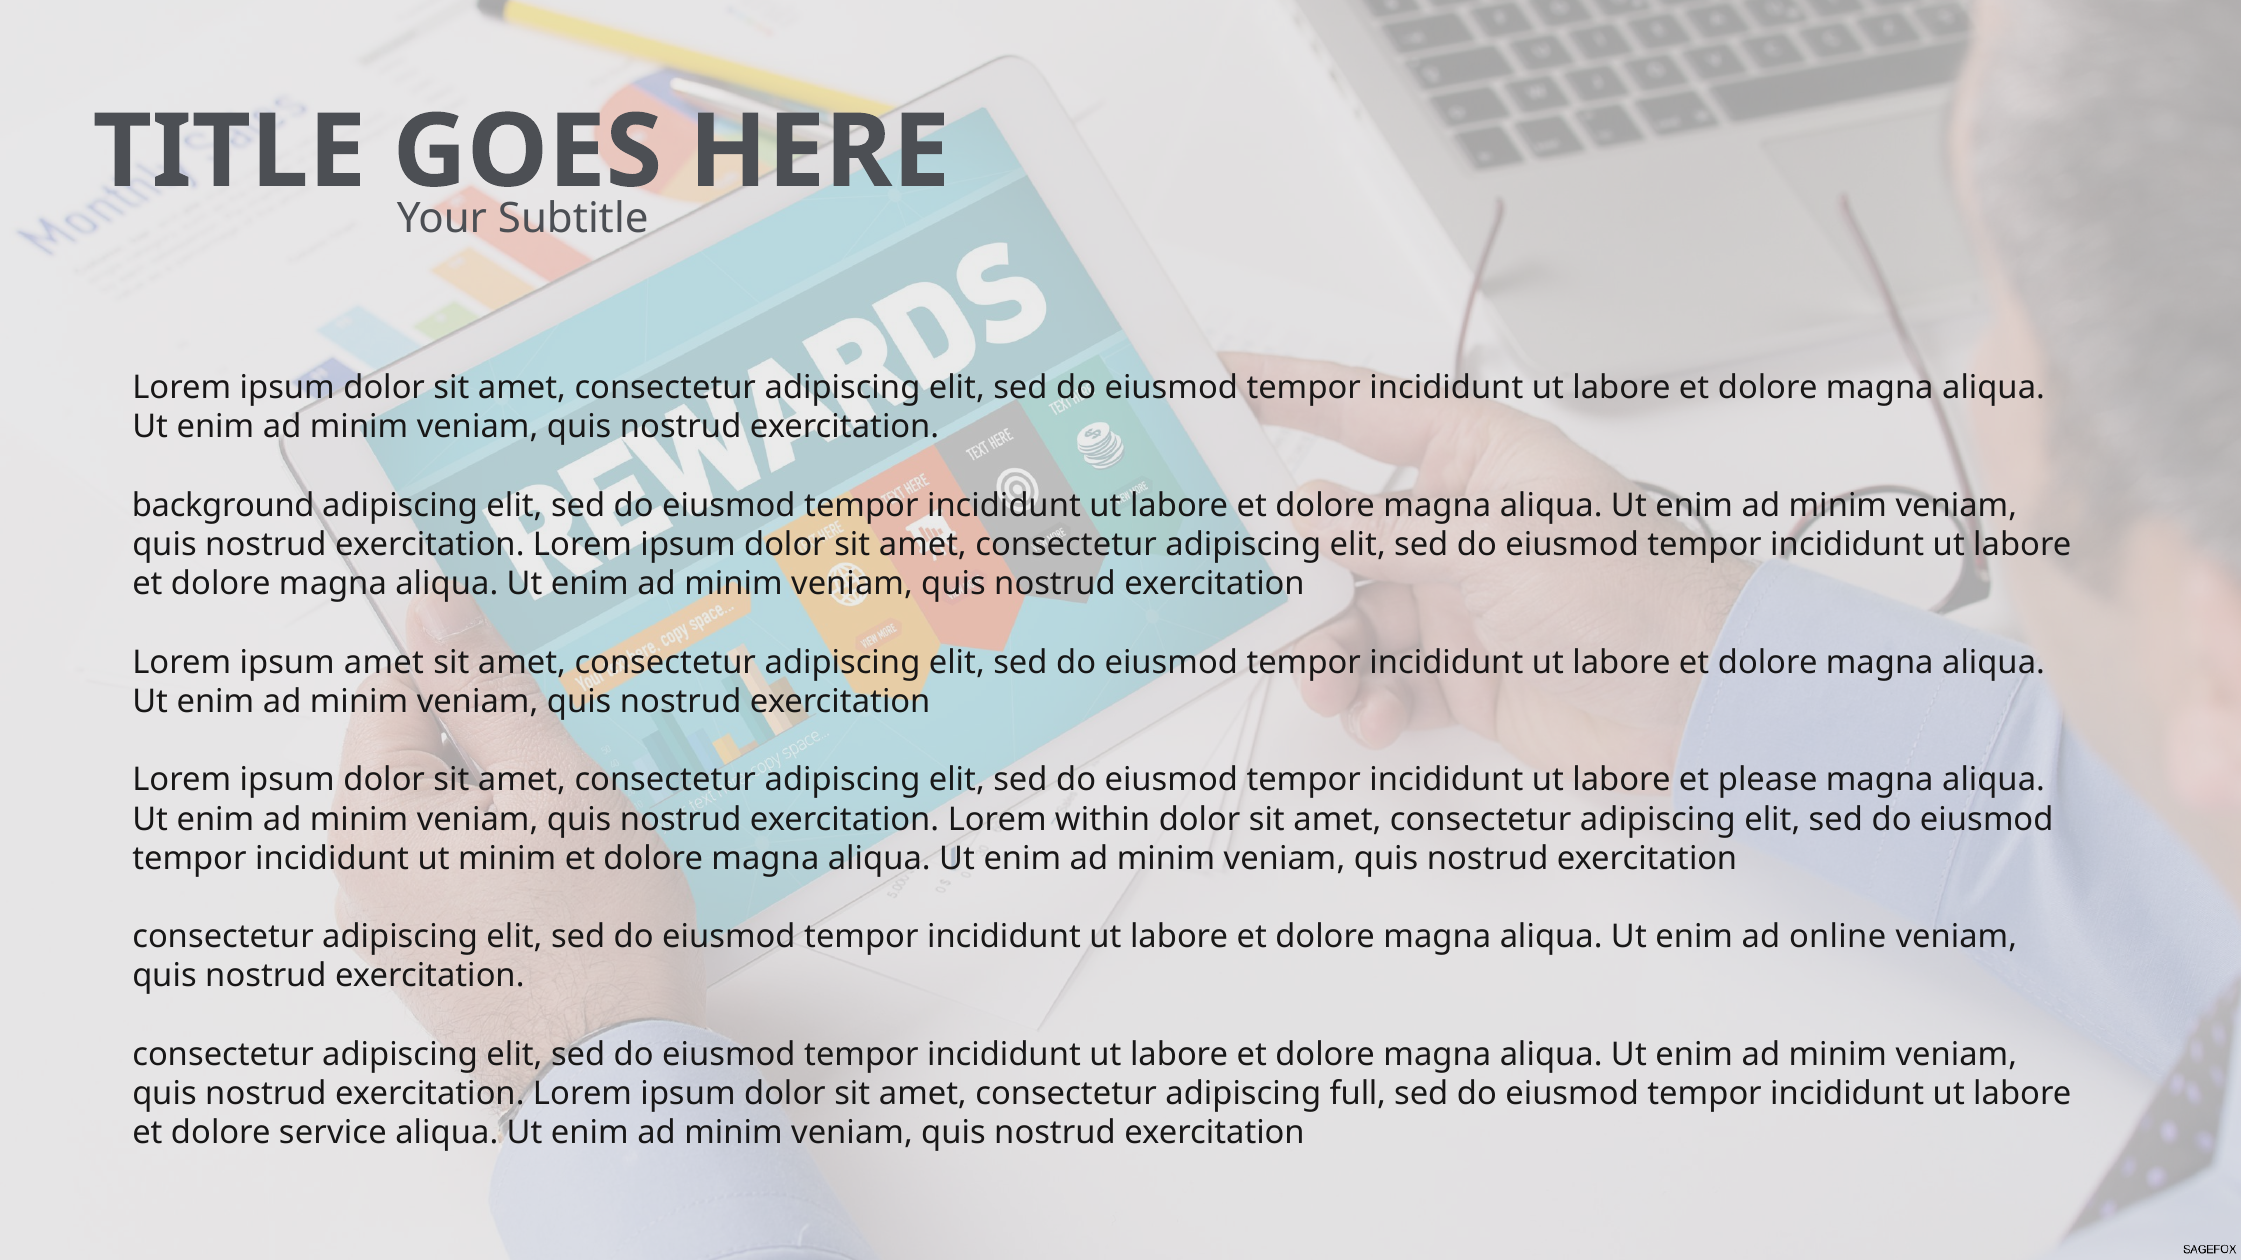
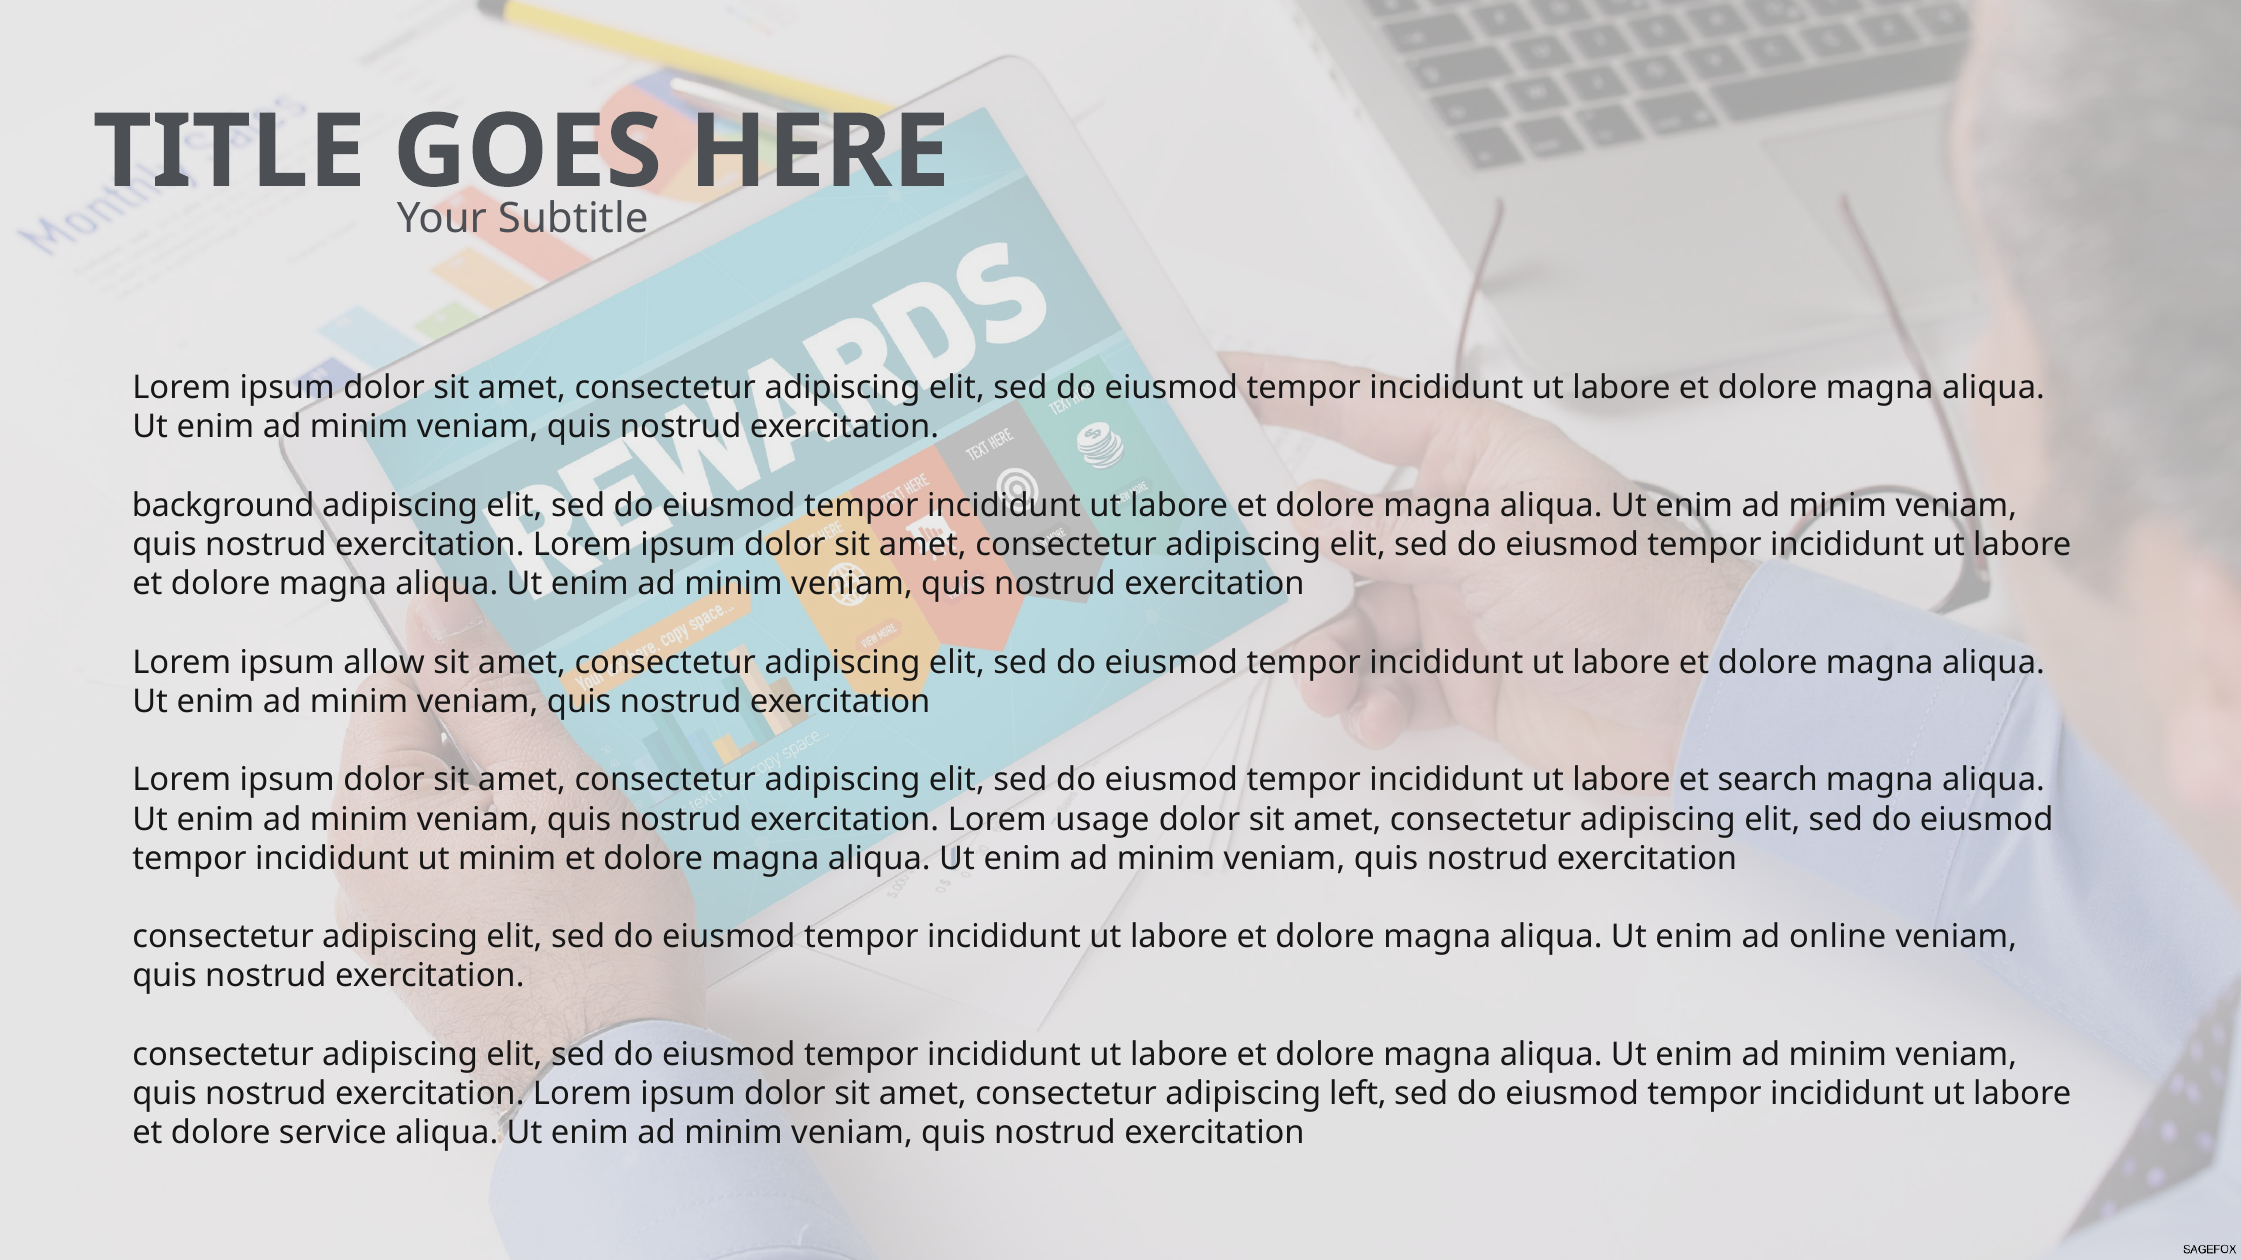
ipsum amet: amet -> allow (384, 663)
please: please -> search (1768, 780)
within: within -> usage (1102, 820)
full: full -> left (1358, 1094)
